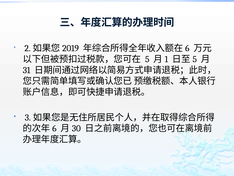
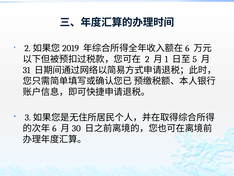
5: 5 -> 2 (147, 59)
